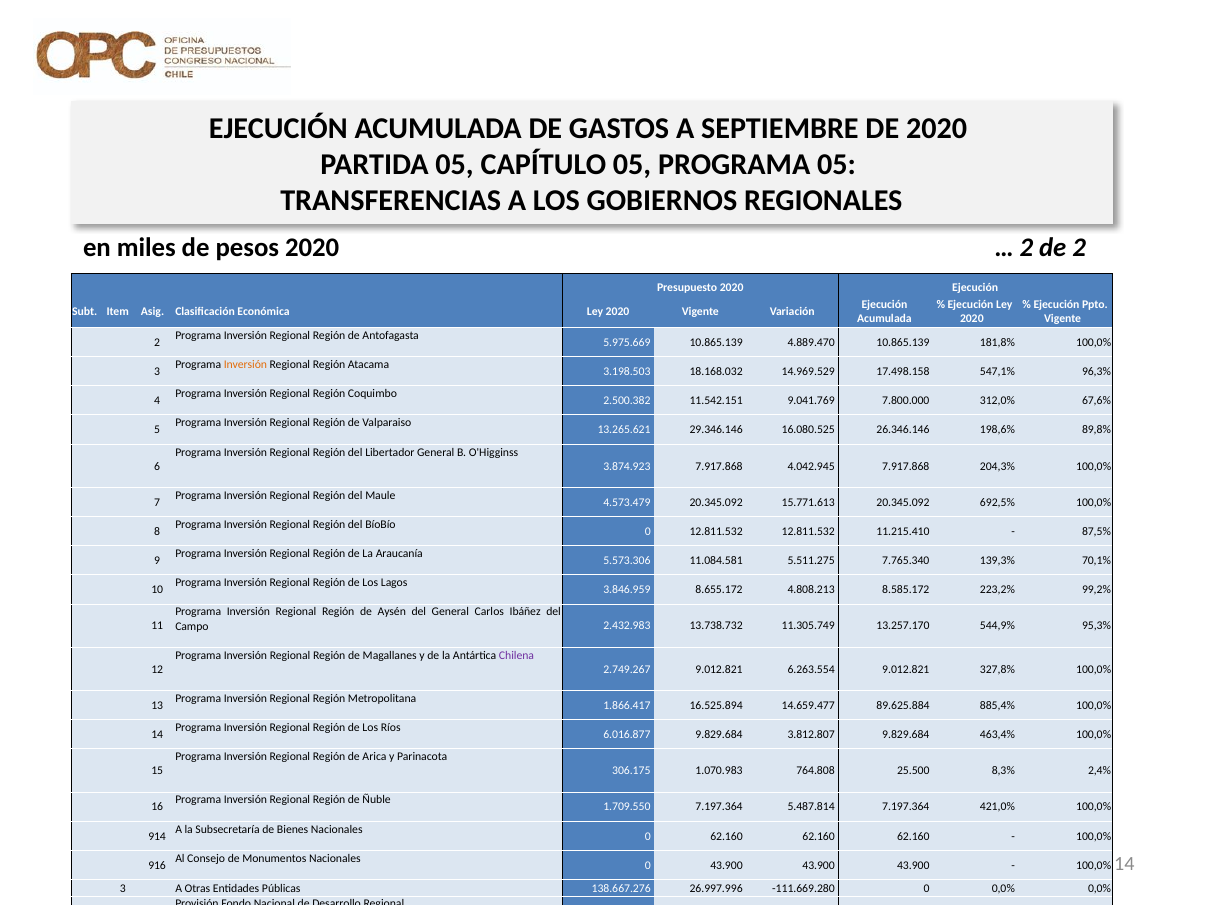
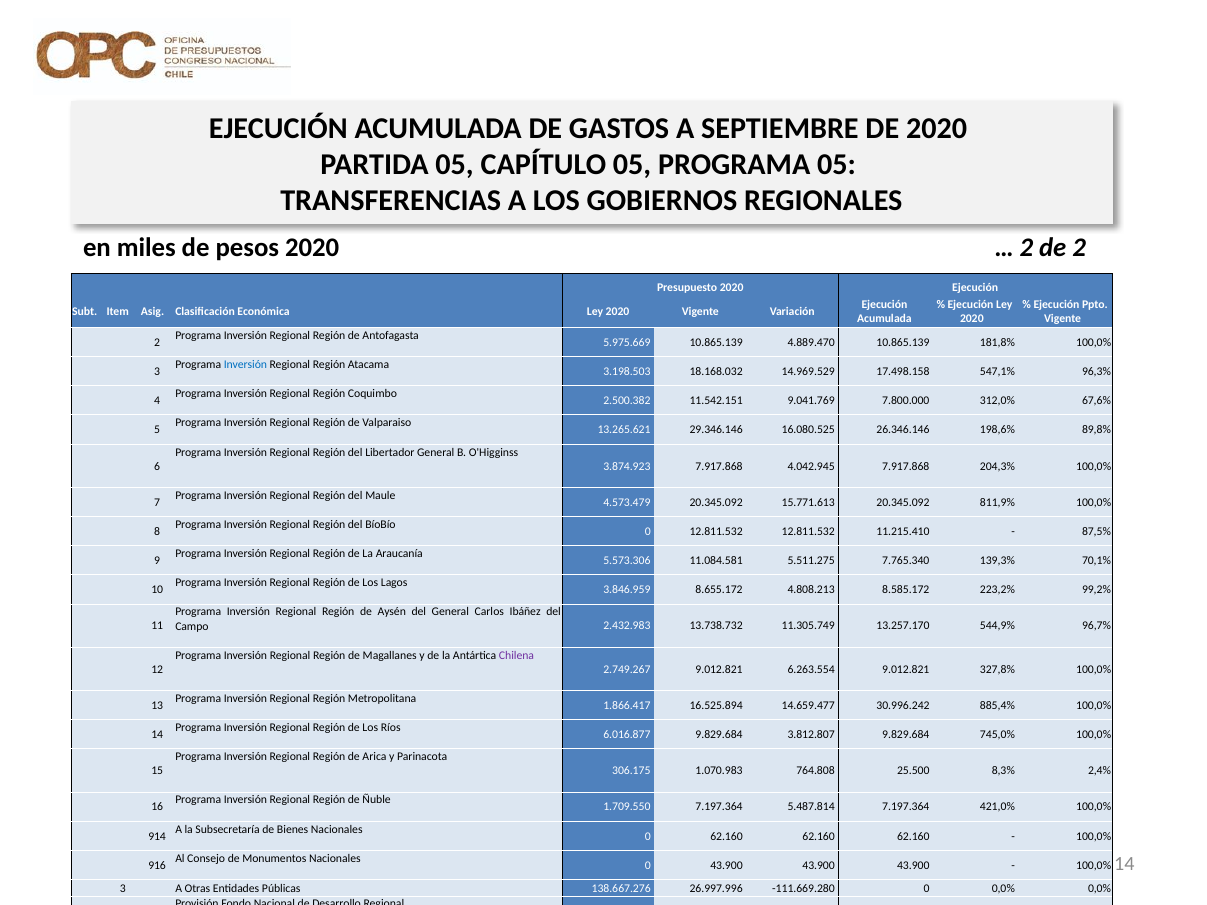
Inversión colour: orange -> blue (245, 365)
692,5%: 692,5% -> 811,9% (997, 502)
95,3%: 95,3% -> 96,7% (1096, 626)
89.625.884: 89.625.884 -> 30.996.242 (903, 706)
463,4%: 463,4% -> 745,0% (997, 735)
